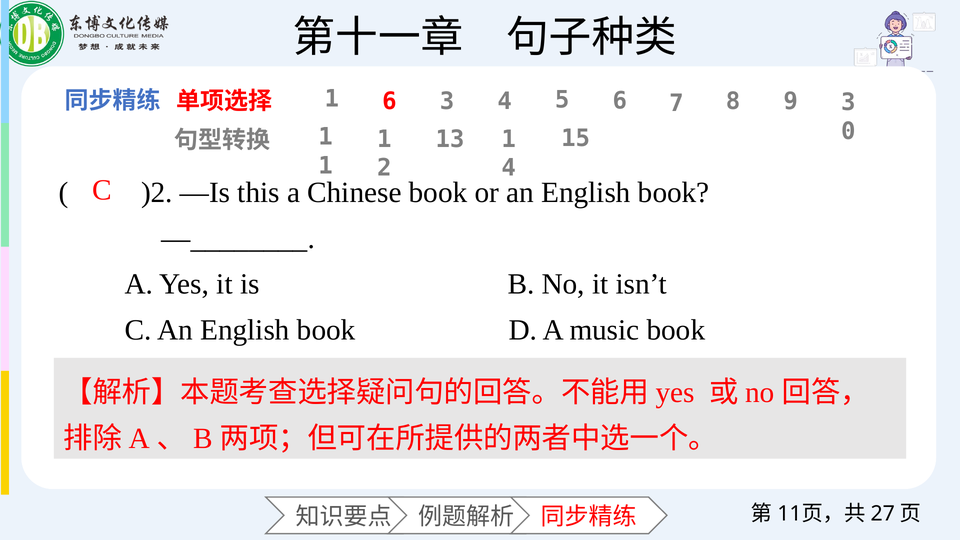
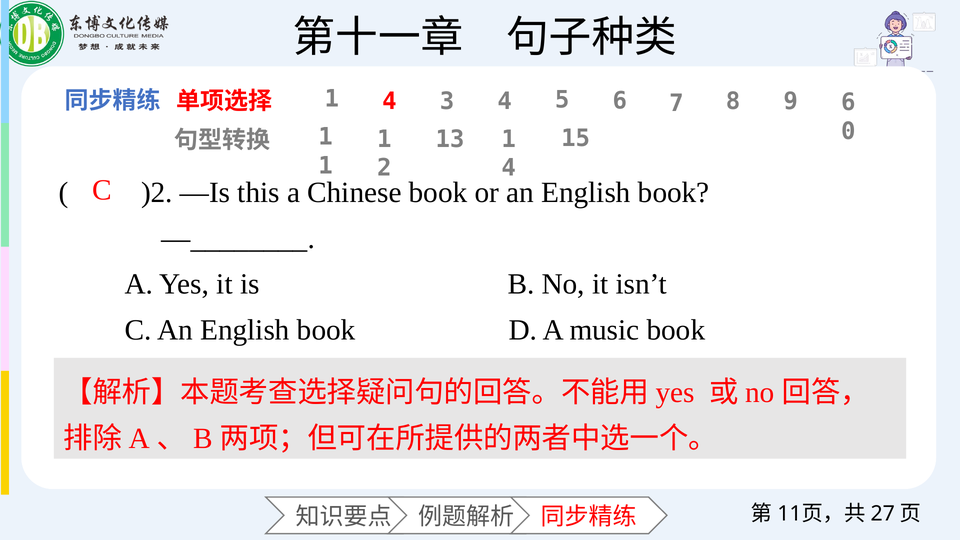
6: 6 -> 4 (389, 101)
9 3: 3 -> 6 (848, 102)
